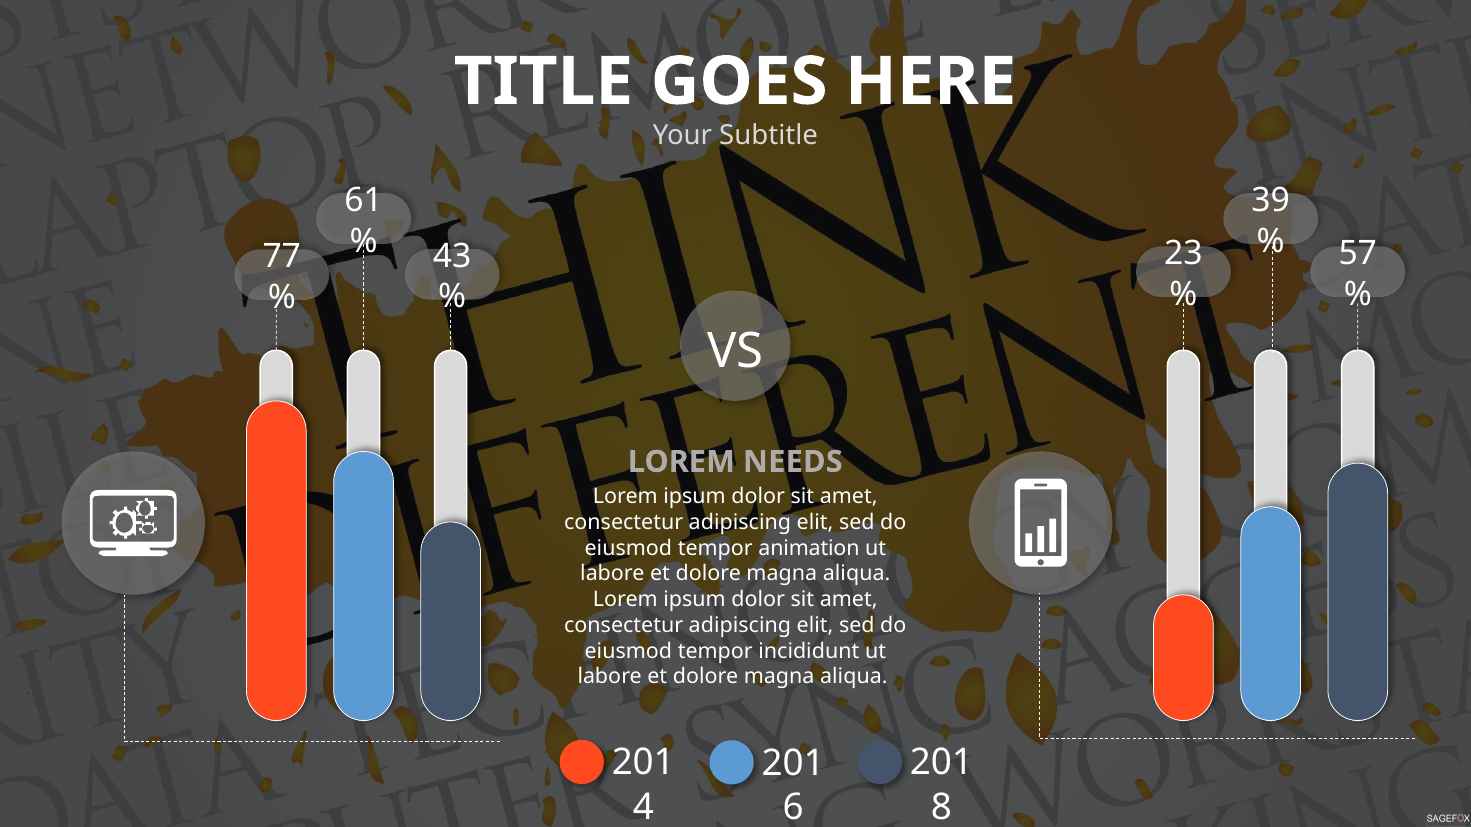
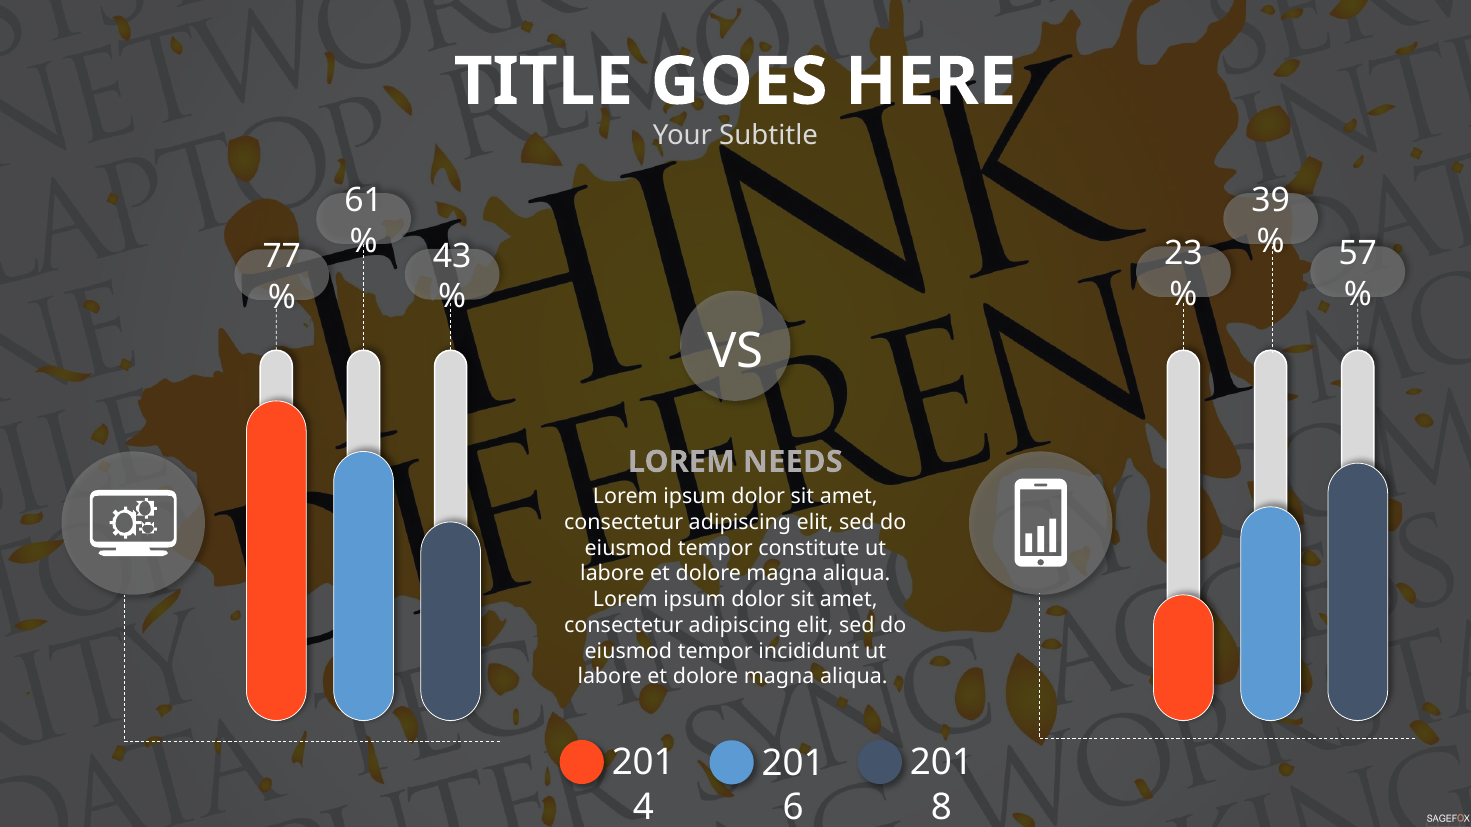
animation: animation -> constitute (809, 548)
